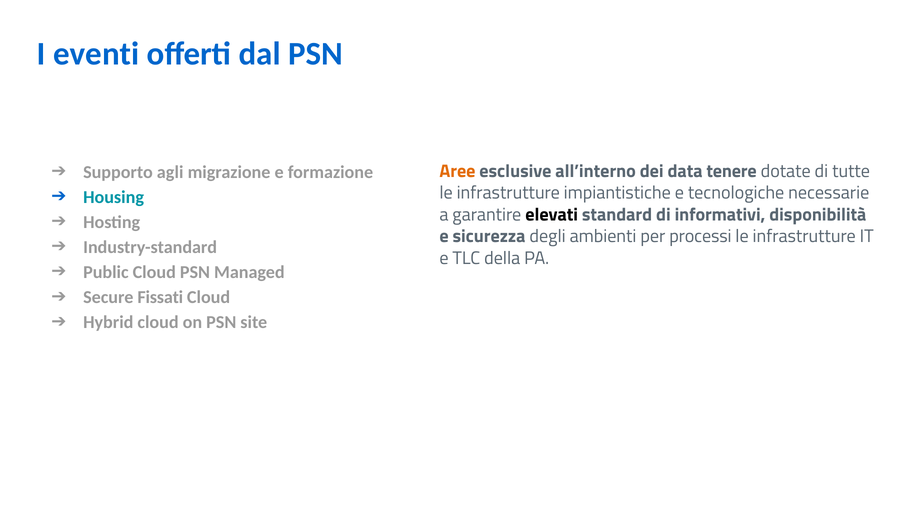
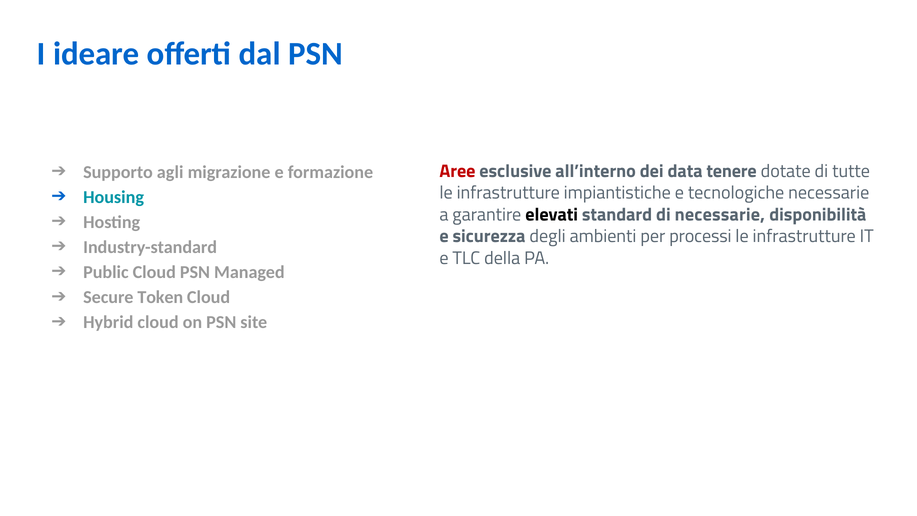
eventi: eventi -> ideare (96, 54)
Aree colour: orange -> red (457, 171)
di informativi: informativi -> necessarie (720, 215)
Fissati: Fissati -> Token (160, 297)
